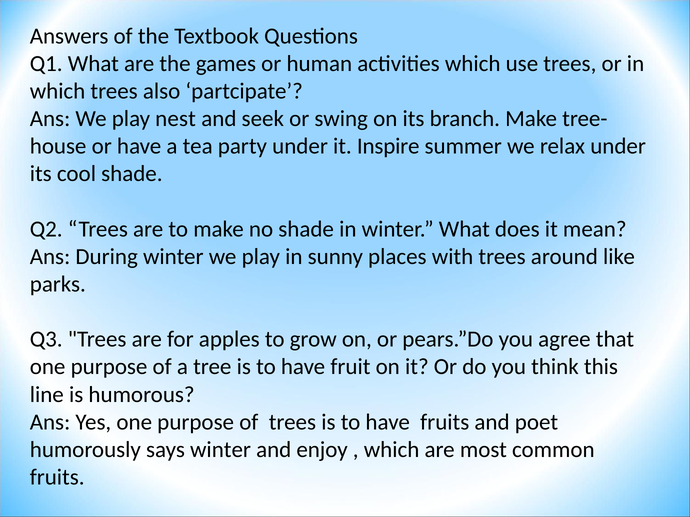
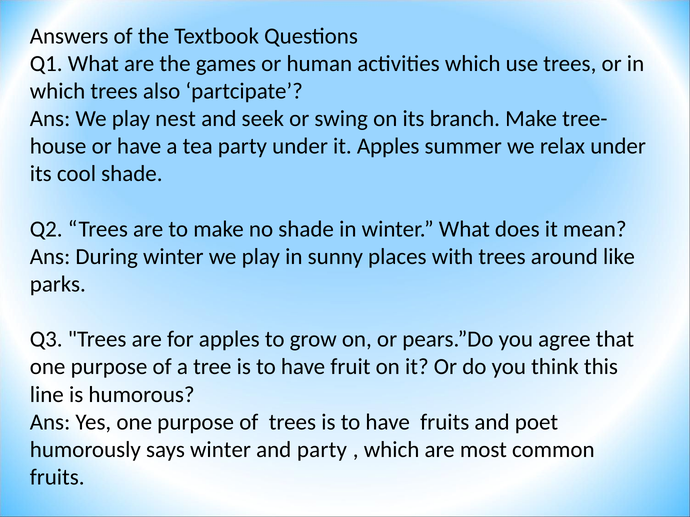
it Inspire: Inspire -> Apples (388, 146)
and enjoy: enjoy -> party (322, 450)
